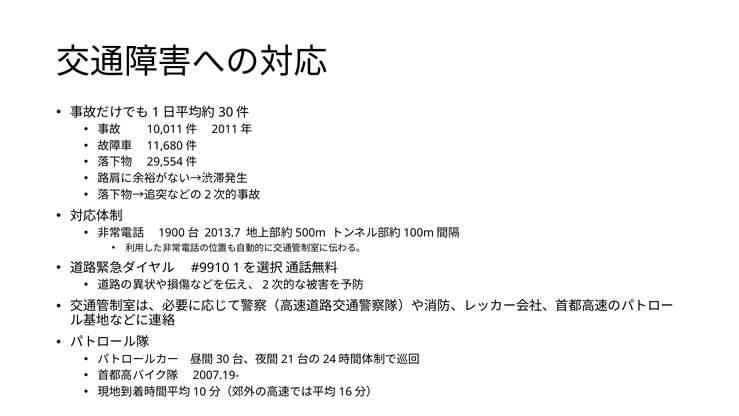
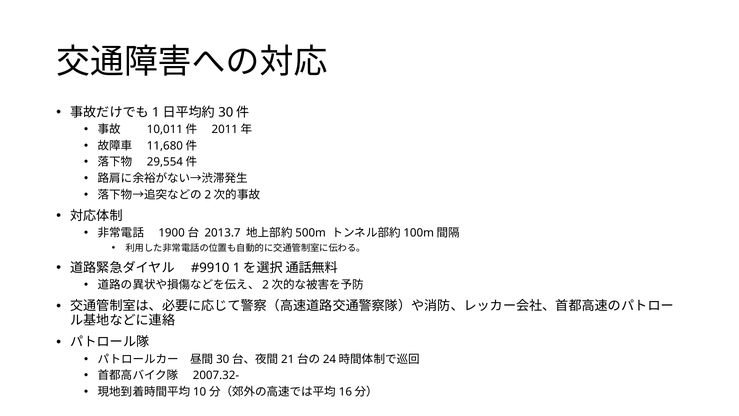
2007.19-: 2007.19- -> 2007.32- (216, 375)
